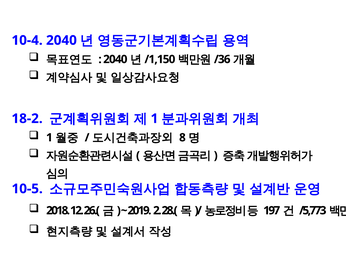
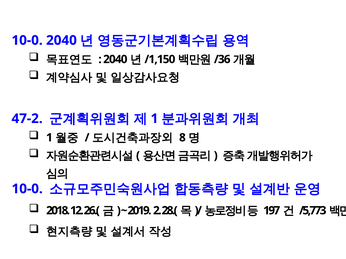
10-4: 10-4 -> 10-0 (27, 40)
18-2: 18-2 -> 47-2 (27, 119)
10-5: 10-5 -> 10-0 (27, 189)
